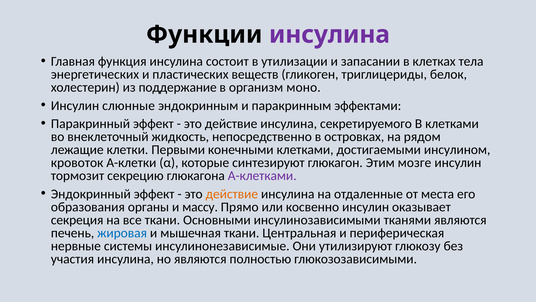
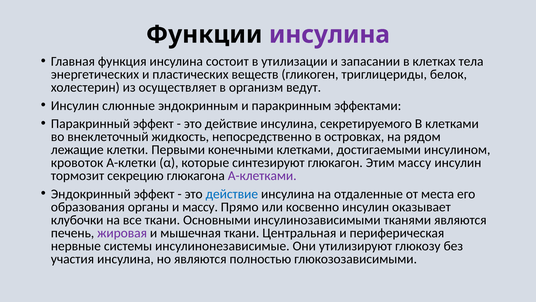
поддержание: поддержание -> осуществляет (178, 87)
моно: моно -> ведут (304, 87)
Этим мозге: мозге -> массу (415, 163)
действие colour: orange -> blue (232, 194)
секреция: секреция -> клубочки (77, 220)
жировая colour: blue -> purple (122, 233)
